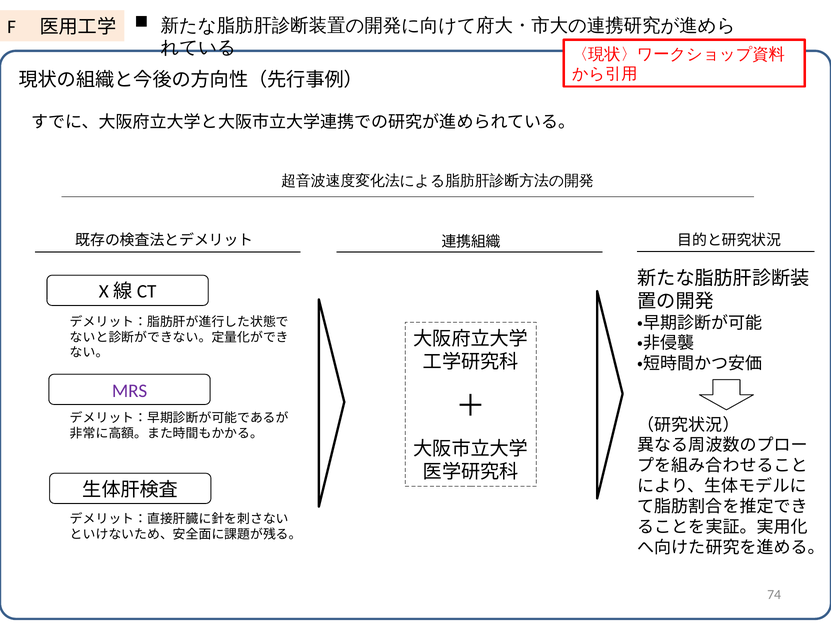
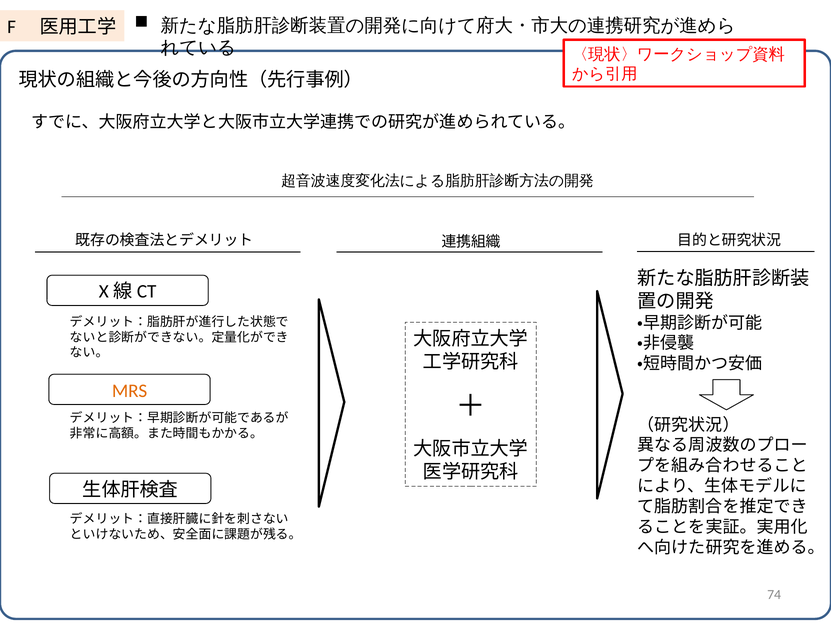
MRS colour: purple -> orange (130, 391)
